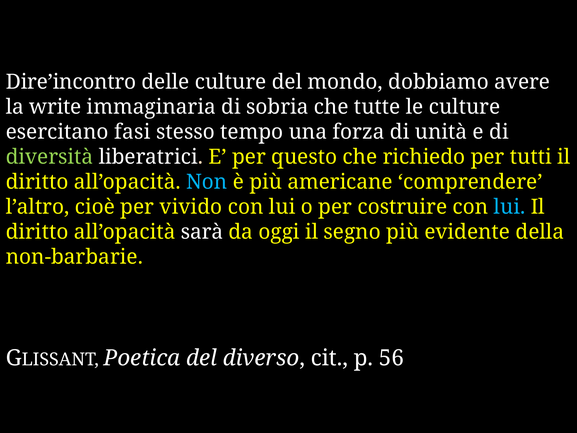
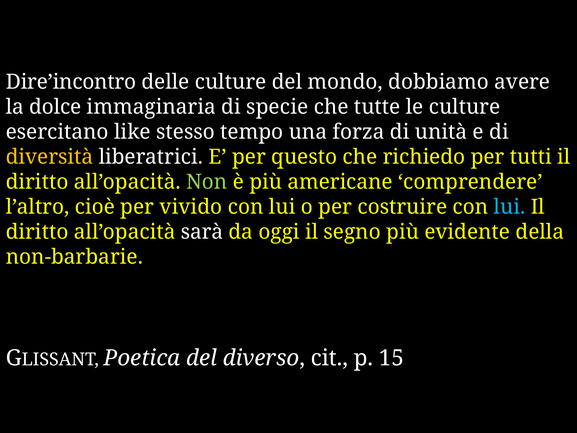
write: write -> dolce (55, 107)
sobria: sobria -> specie (277, 107)
fasi: fasi -> like (132, 132)
diversità colour: light green -> yellow (50, 157)
Non colour: light blue -> light green (207, 182)
56: 56 -> 15 (392, 358)
